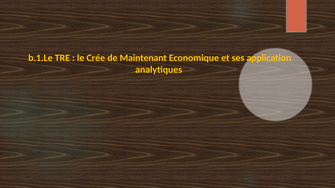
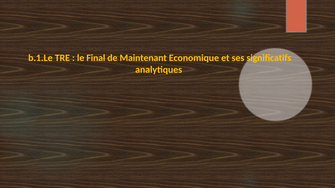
Crée: Crée -> Final (96, 58)
application: application -> significatifs (269, 58)
